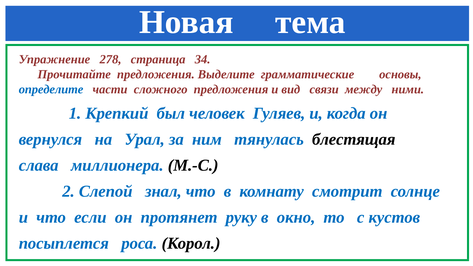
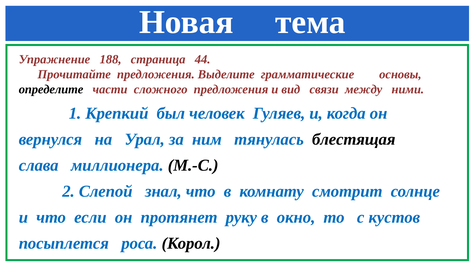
278: 278 -> 188 (111, 59)
34: 34 -> 44 (203, 59)
определите colour: blue -> black (51, 89)
